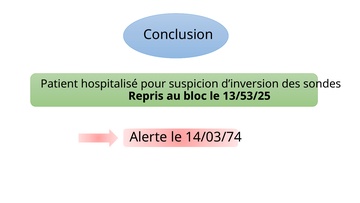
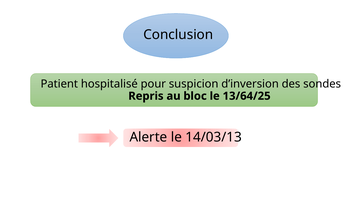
13/53/25: 13/53/25 -> 13/64/25 (247, 96)
14/03/74: 14/03/74 -> 14/03/13 (214, 137)
